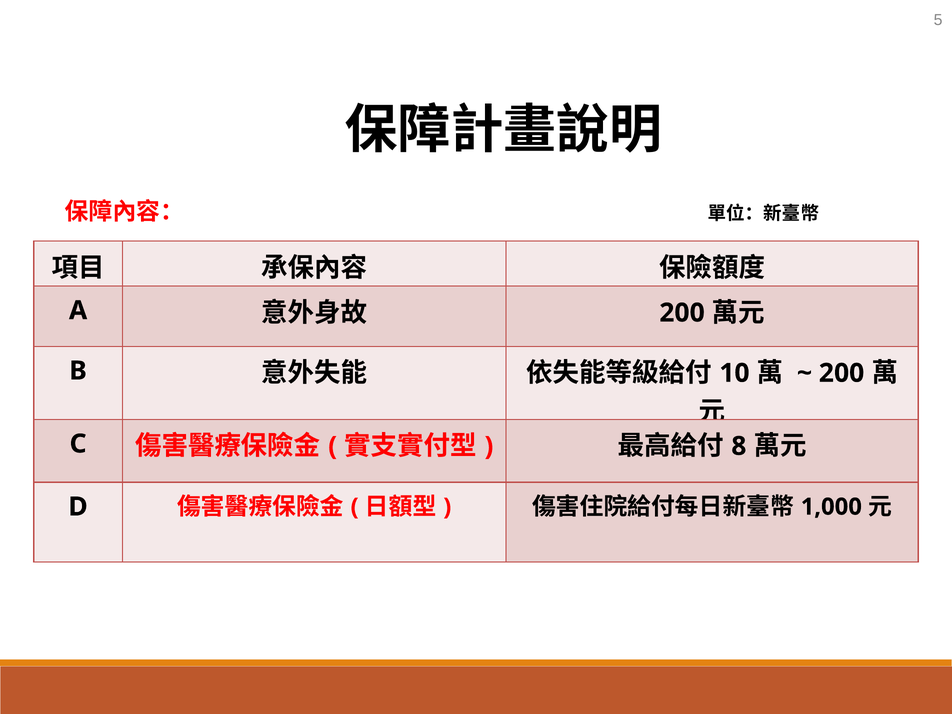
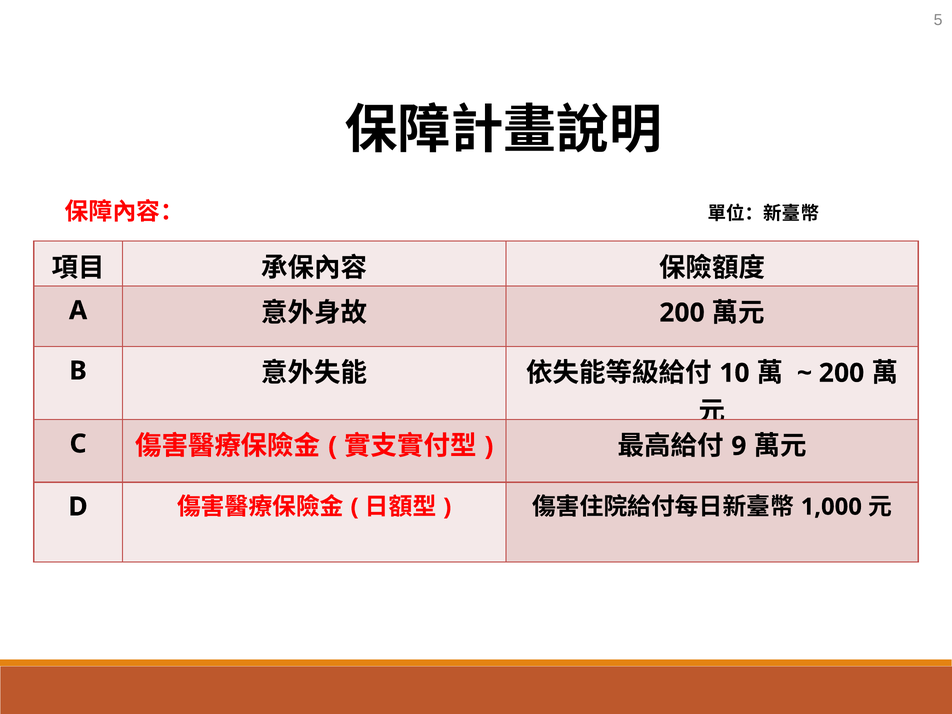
8: 8 -> 9 (739, 446)
